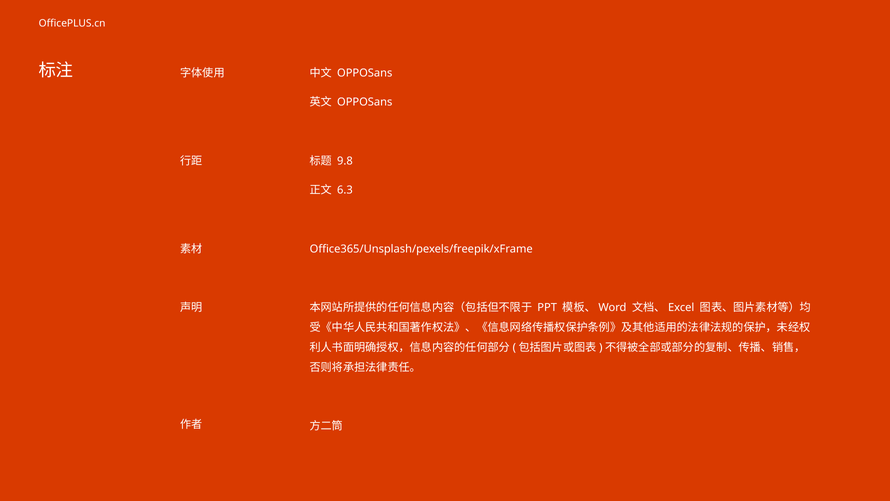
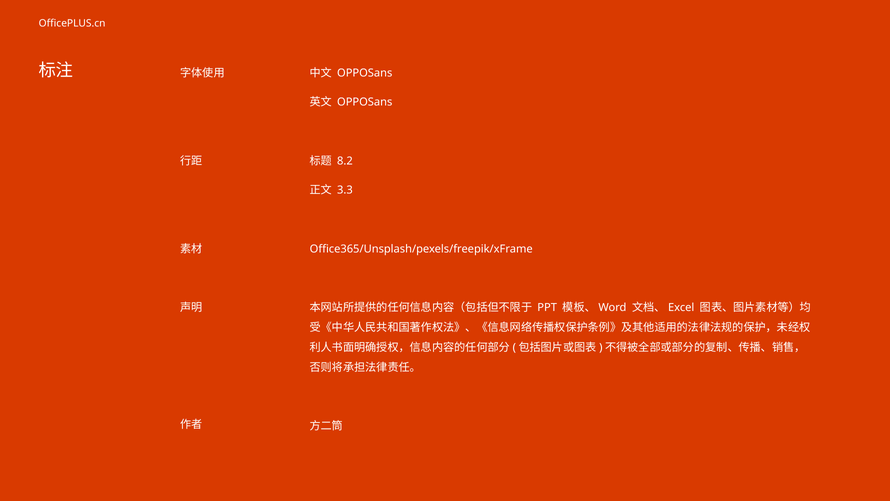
9.8: 9.8 -> 8.2 (345, 161)
6.3: 6.3 -> 3.3 (345, 190)
